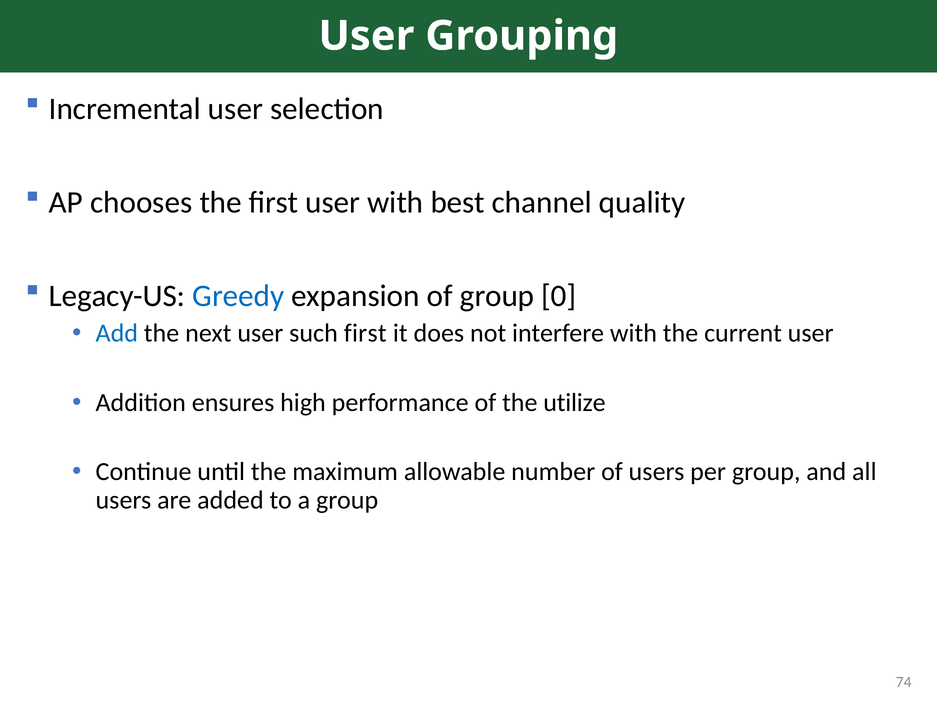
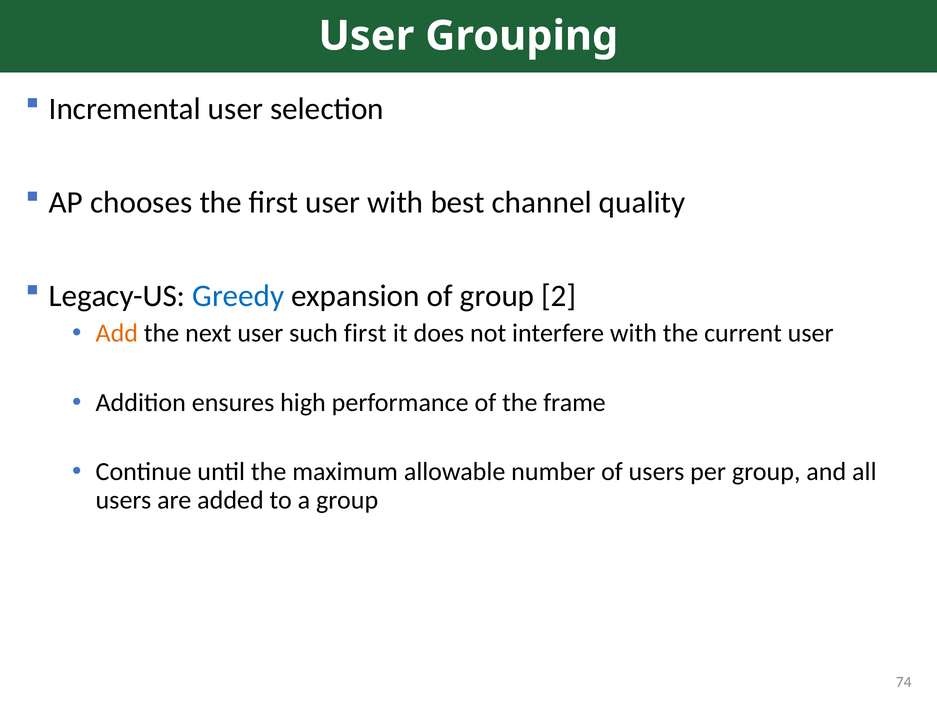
0: 0 -> 2 (559, 296)
Add colour: blue -> orange (117, 333)
utilize: utilize -> frame (574, 402)
